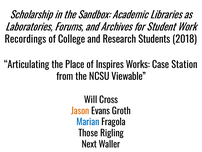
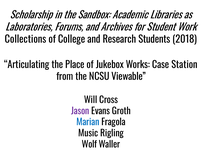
Recordings: Recordings -> Collections (26, 39)
Inspires: Inspires -> Jukebox (110, 65)
Jason colour: orange -> purple (80, 111)
Those: Those -> Music (88, 133)
Next: Next -> Wolf (89, 144)
